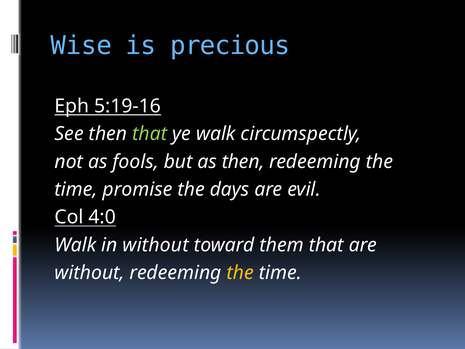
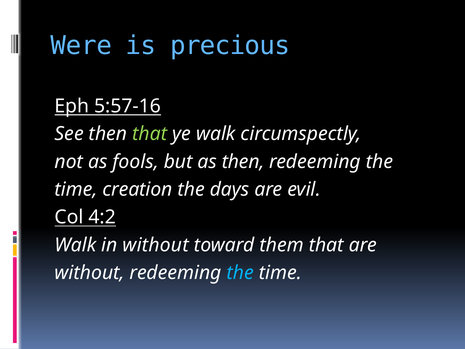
Wise: Wise -> Were (81, 46)
5:19-16: 5:19-16 -> 5:57-16 (128, 106)
promise: promise -> creation (138, 189)
4:0: 4:0 -> 4:2 (102, 217)
the colour: yellow -> light blue (240, 273)
